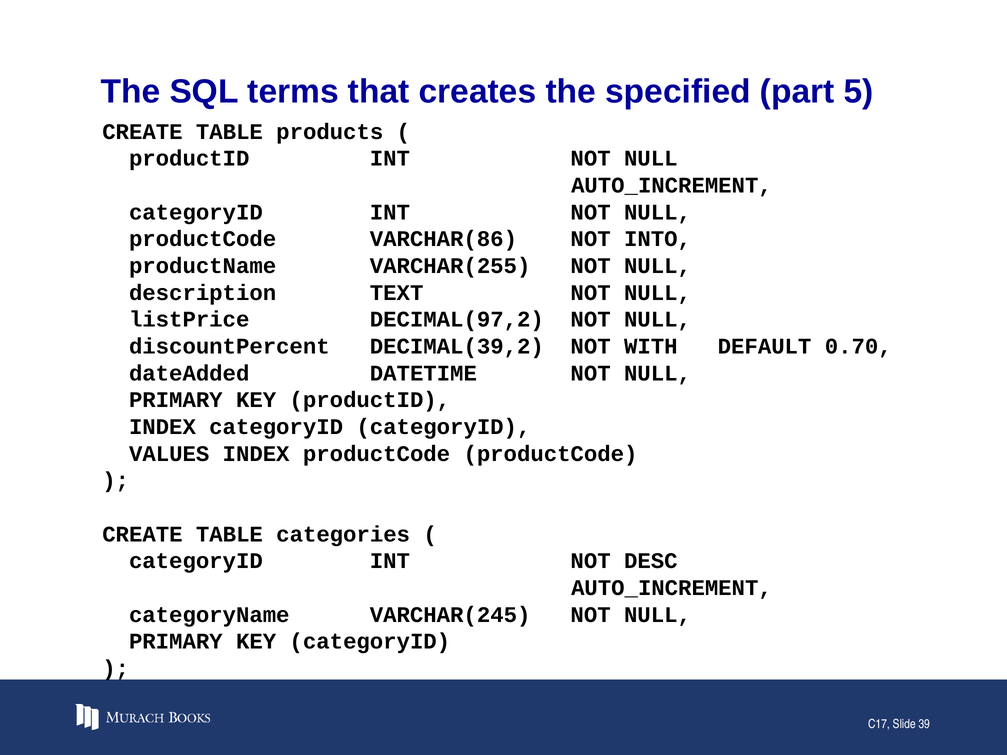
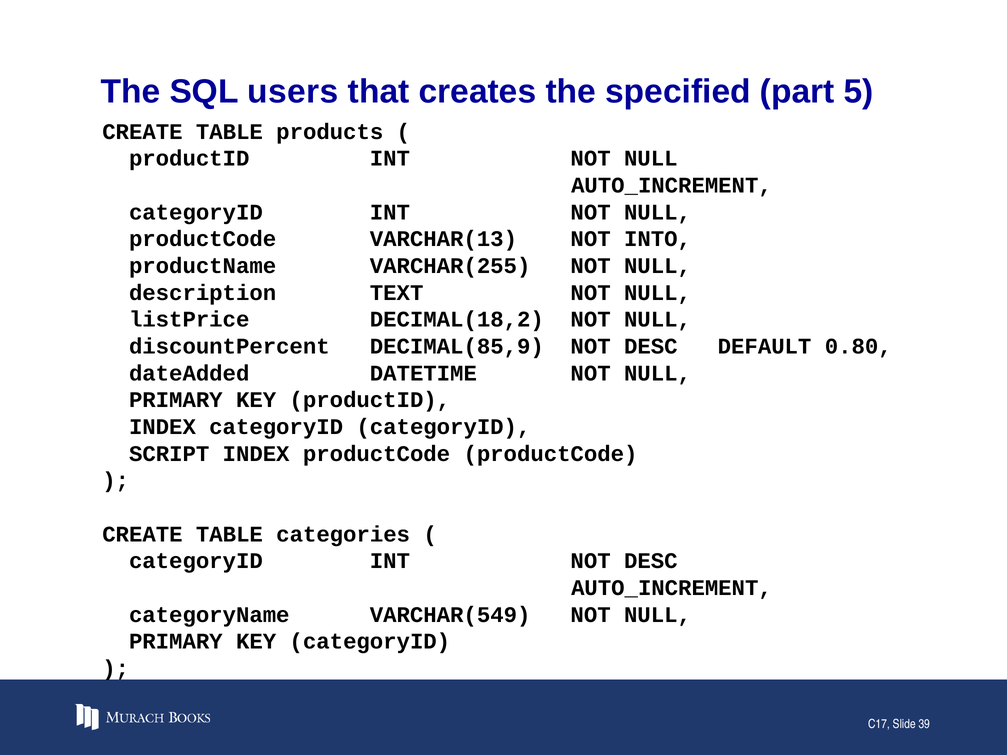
terms: terms -> users (293, 91)
VARCHAR(86: VARCHAR(86 -> VARCHAR(13 (443, 239)
DECIMAL(97,2: DECIMAL(97,2 -> DECIMAL(18,2 (457, 320)
DECIMAL(39,2: DECIMAL(39,2 -> DECIMAL(85,9 (457, 347)
WITH: WITH -> DESC (651, 347)
0.70: 0.70 -> 0.80 (858, 347)
VALUES: VALUES -> SCRIPT (169, 454)
VARCHAR(245: VARCHAR(245 -> VARCHAR(549 (450, 615)
